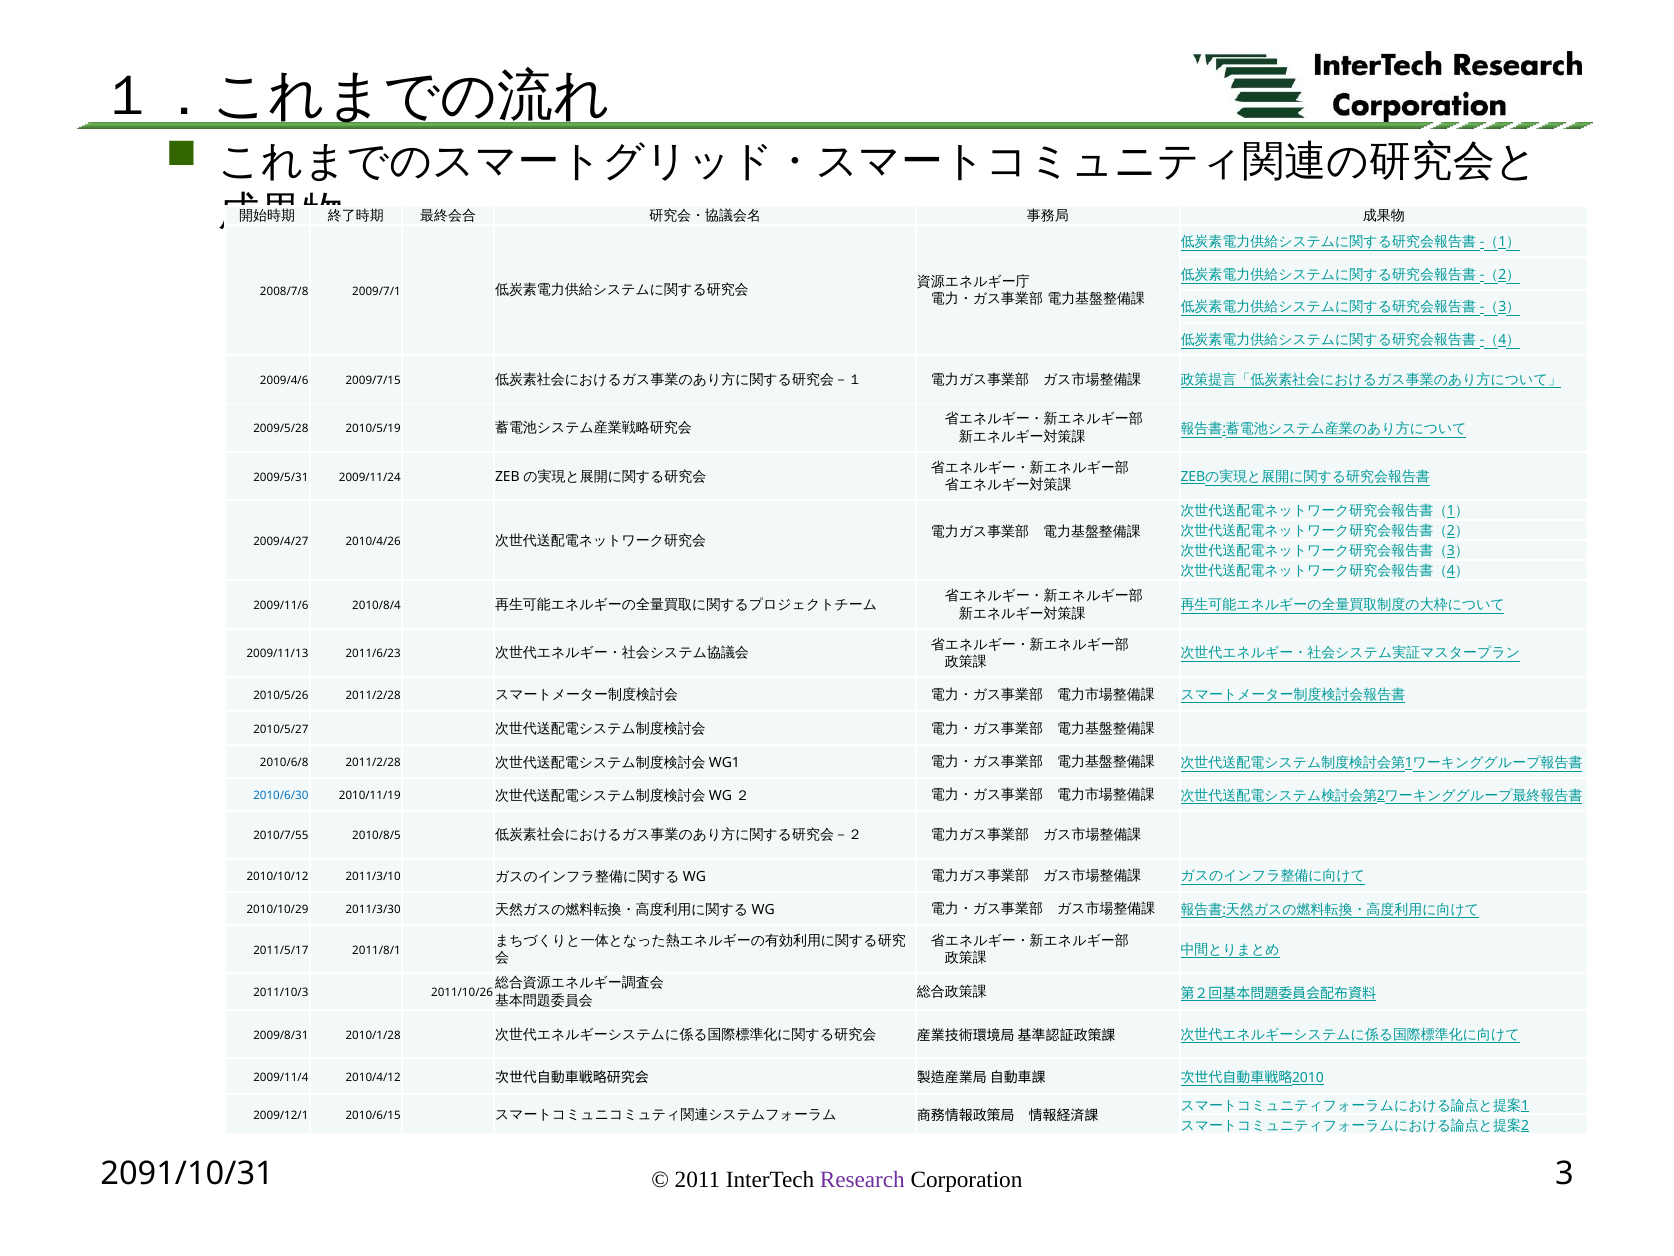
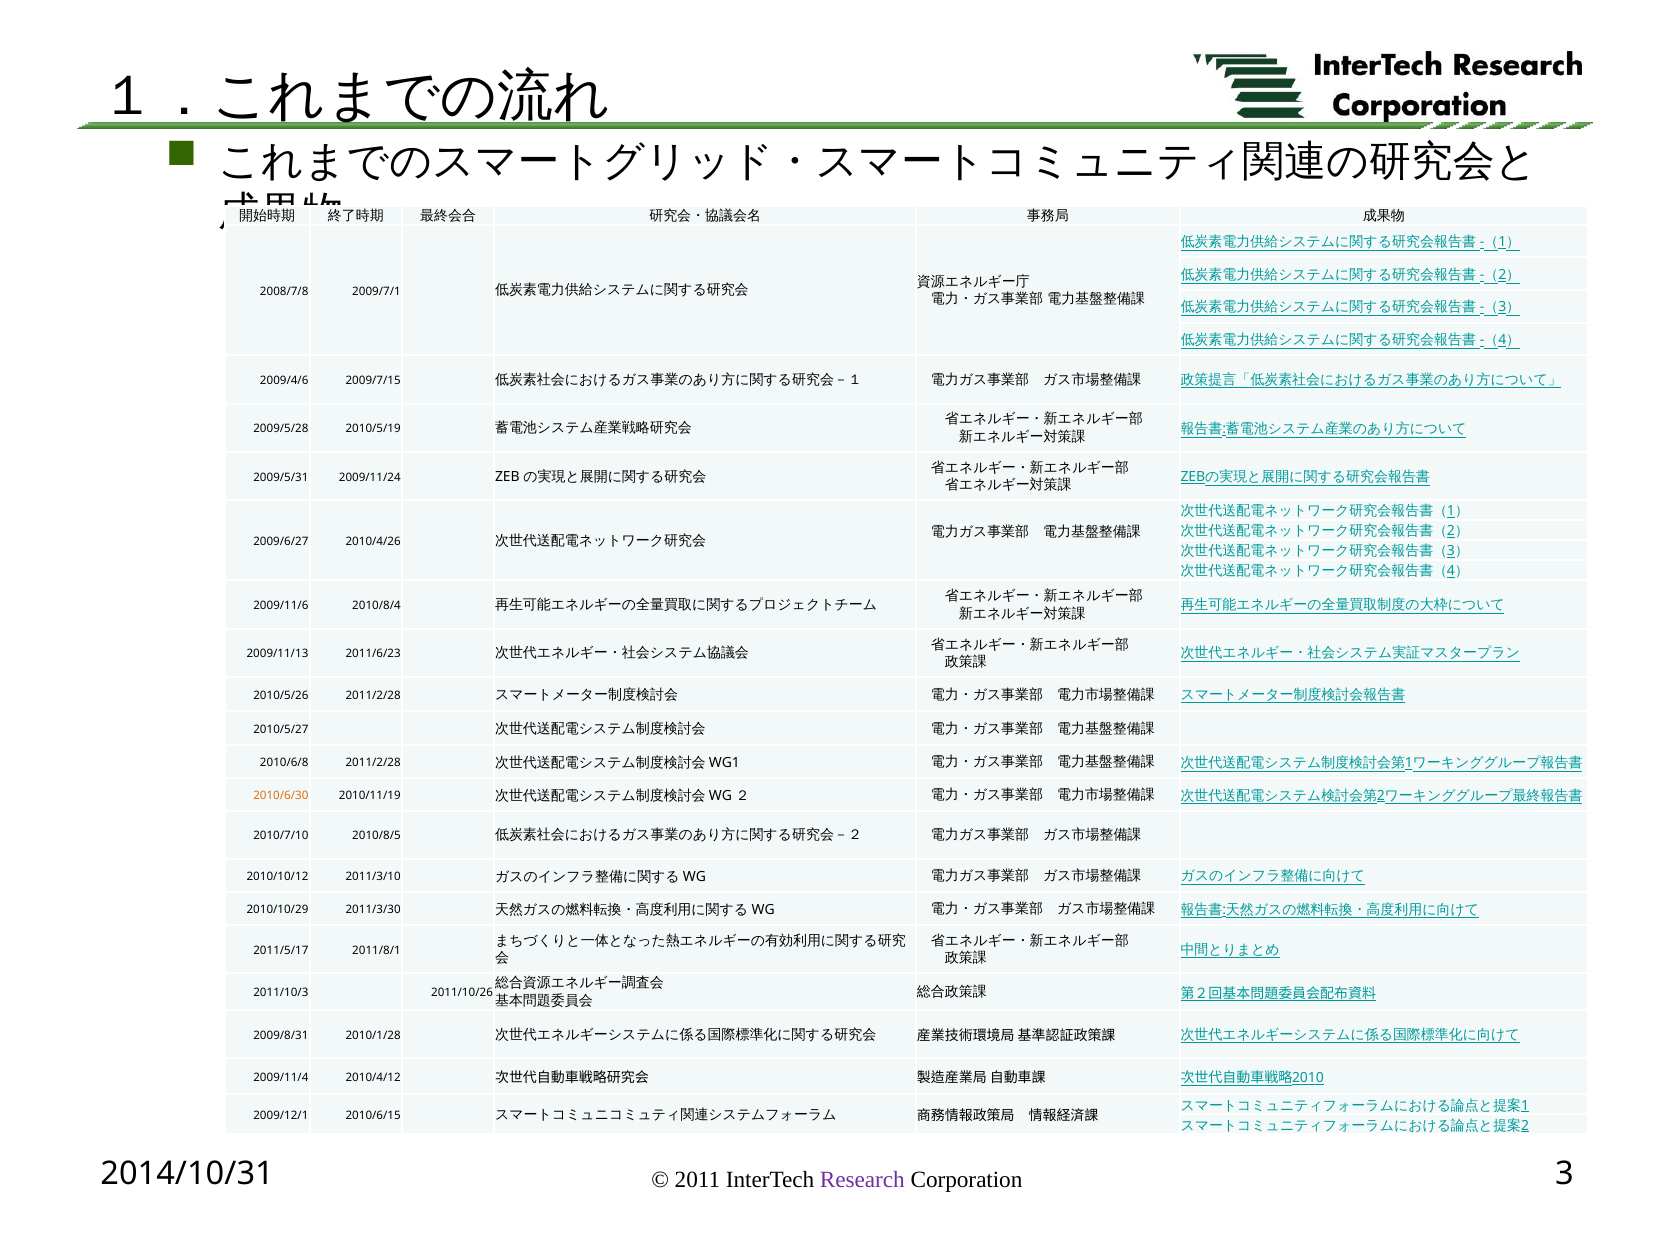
2009/4/27: 2009/4/27 -> 2009/6/27 (281, 541)
2010/6/30 colour: blue -> orange (281, 795)
2010/7/55: 2010/7/55 -> 2010/7/10 (281, 836)
2091/10/31: 2091/10/31 -> 2014/10/31 (187, 1174)
